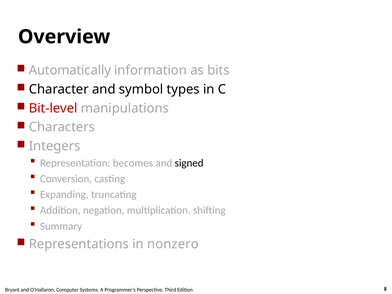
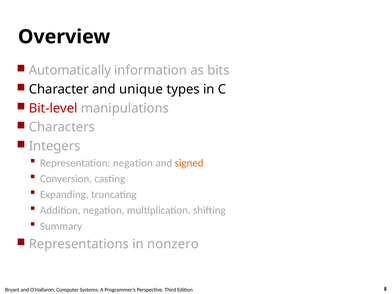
symbol: symbol -> unique (141, 89)
Representation becomes: becomes -> negation (133, 163)
signed colour: black -> orange (189, 163)
